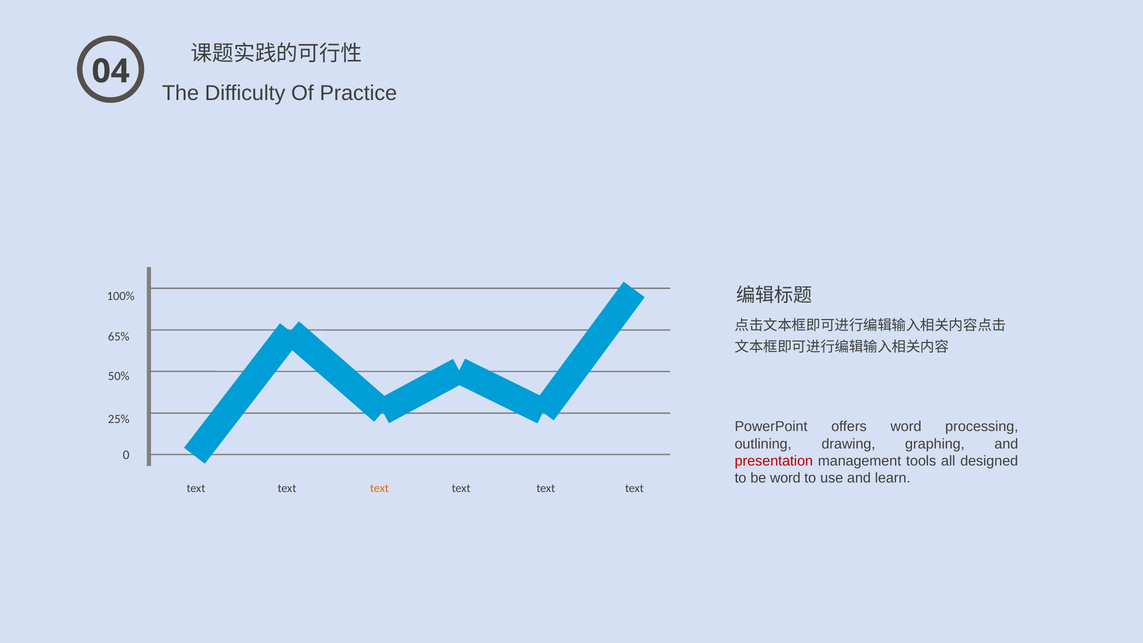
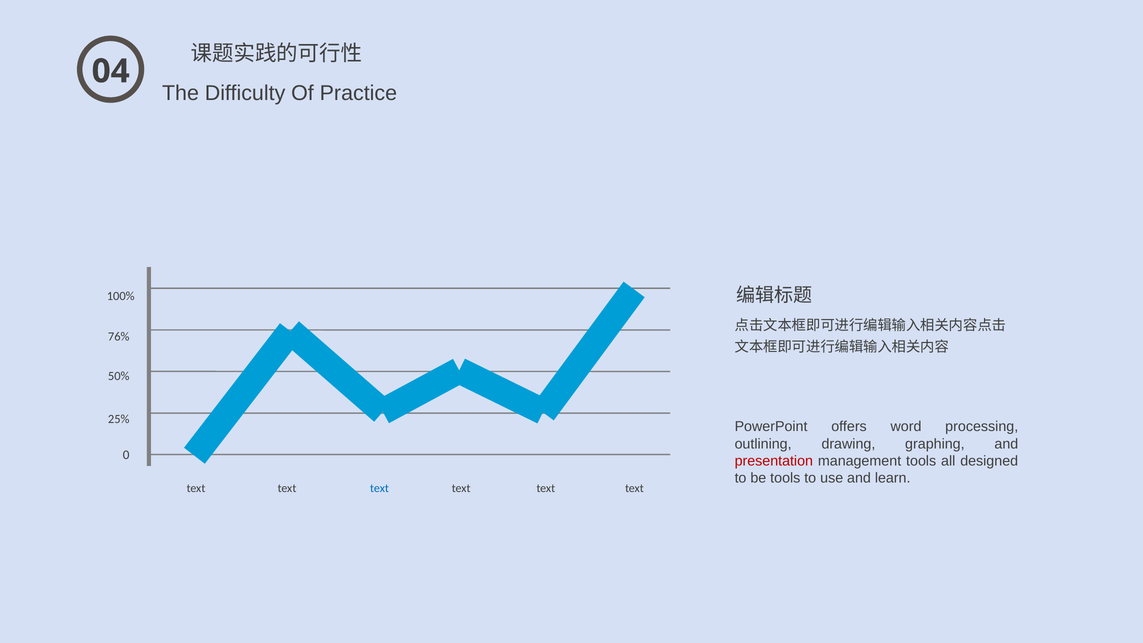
65%: 65% -> 76% (119, 336)
be word: word -> tools (785, 478)
text colour: orange -> blue (379, 489)
